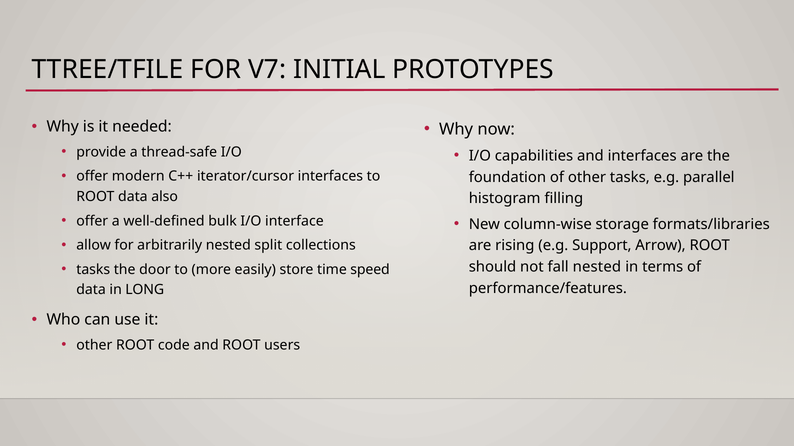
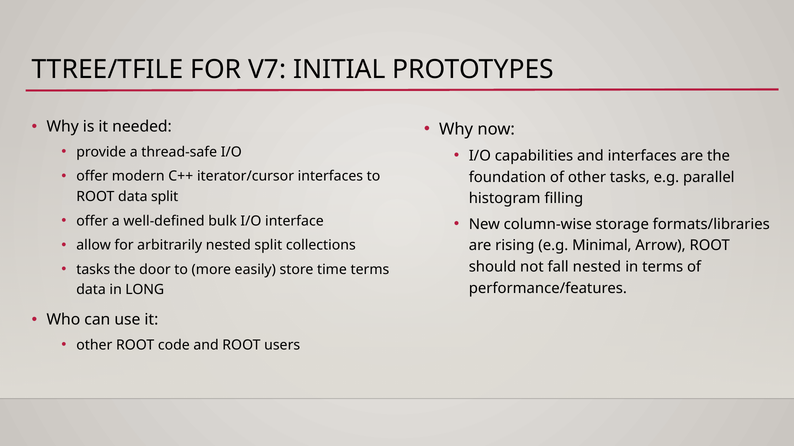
data also: also -> split (165, 197)
Support: Support -> Minimal (602, 246)
time speed: speed -> terms (370, 270)
